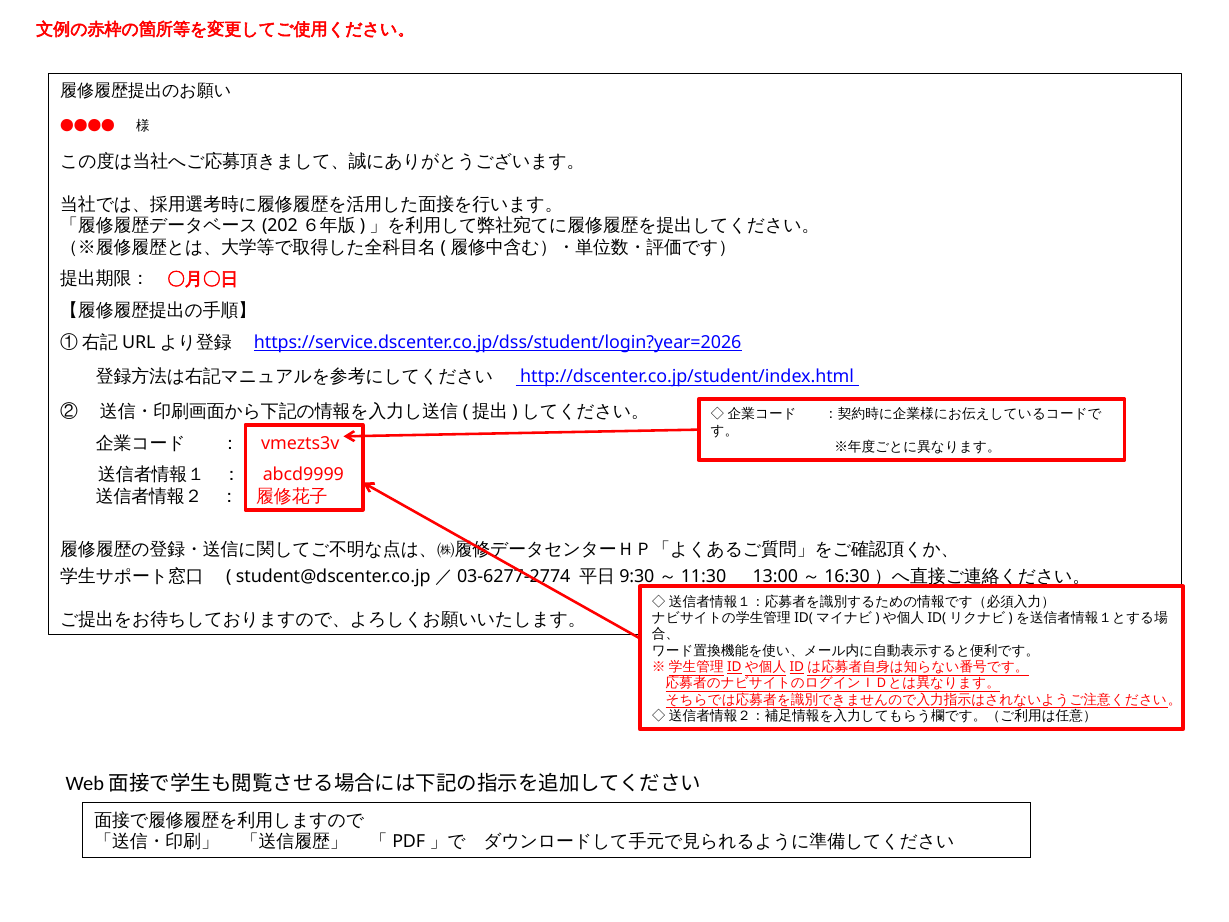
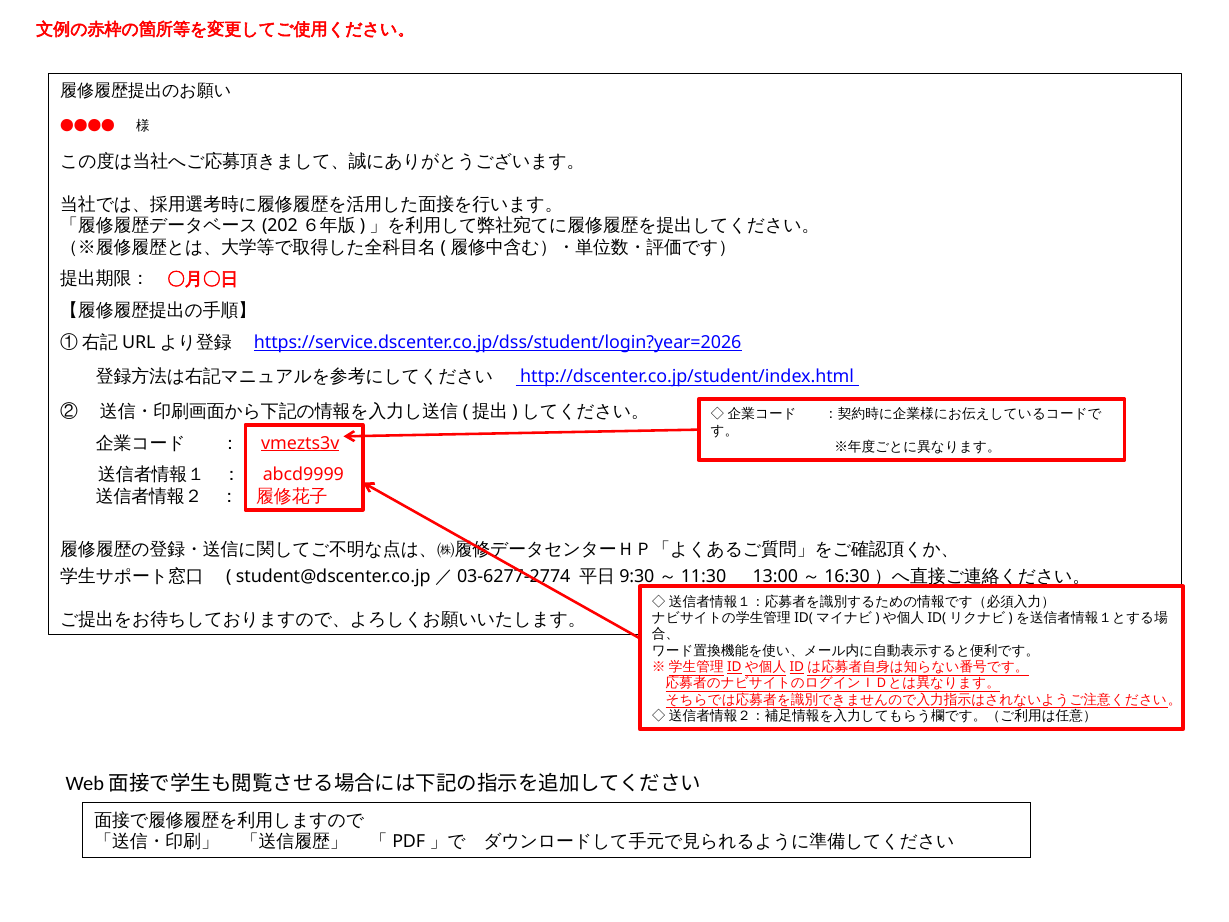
vmezts3v underline: none -> present (300, 443)
